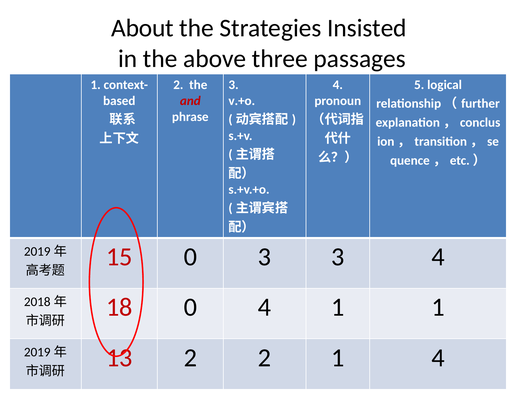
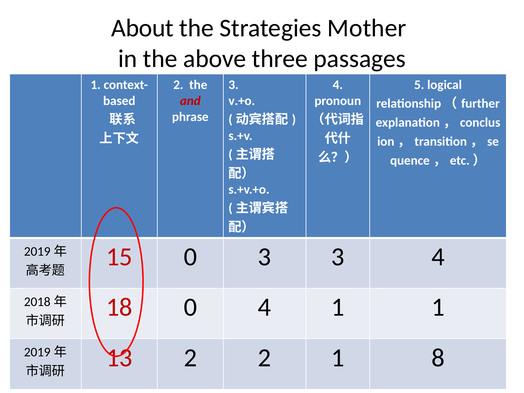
Insisted: Insisted -> Mother (367, 28)
1 4: 4 -> 8 (438, 358)
